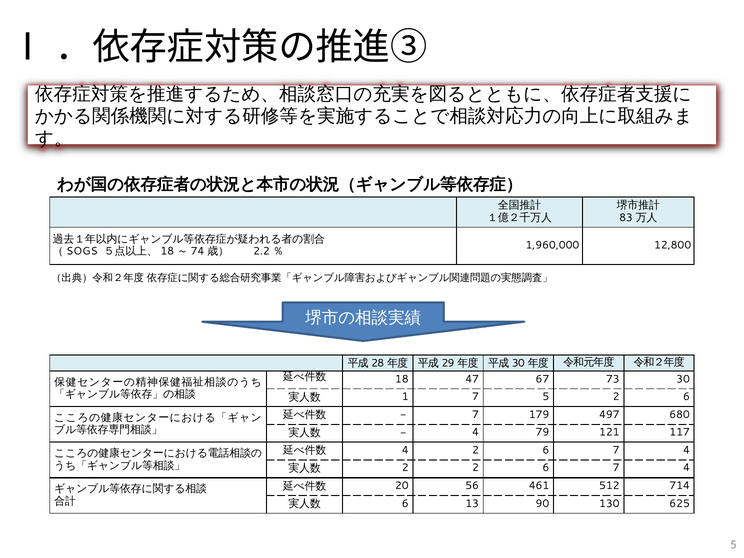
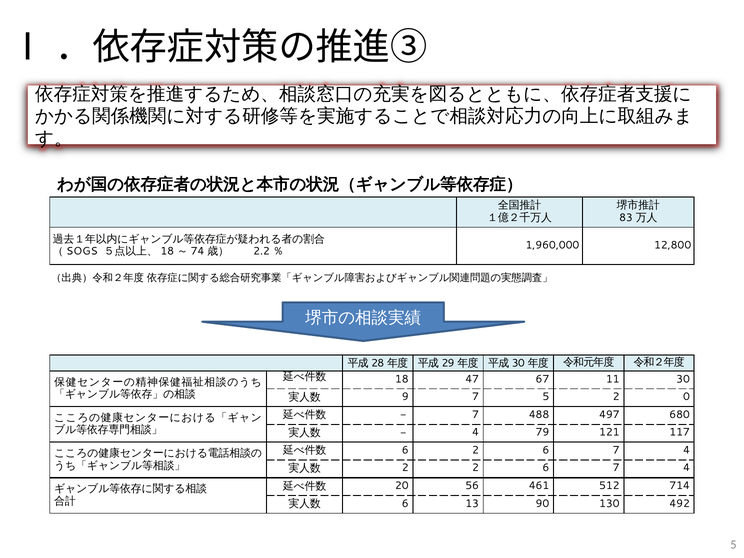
73: 73 -> 11 (613, 379)
1: 1 -> 9 (405, 397)
5 2 6: 6 -> 0 (686, 397)
179: 179 -> 488 (539, 415)
4: 4 -> 6 (405, 450)
625: 625 -> 492 (680, 503)
